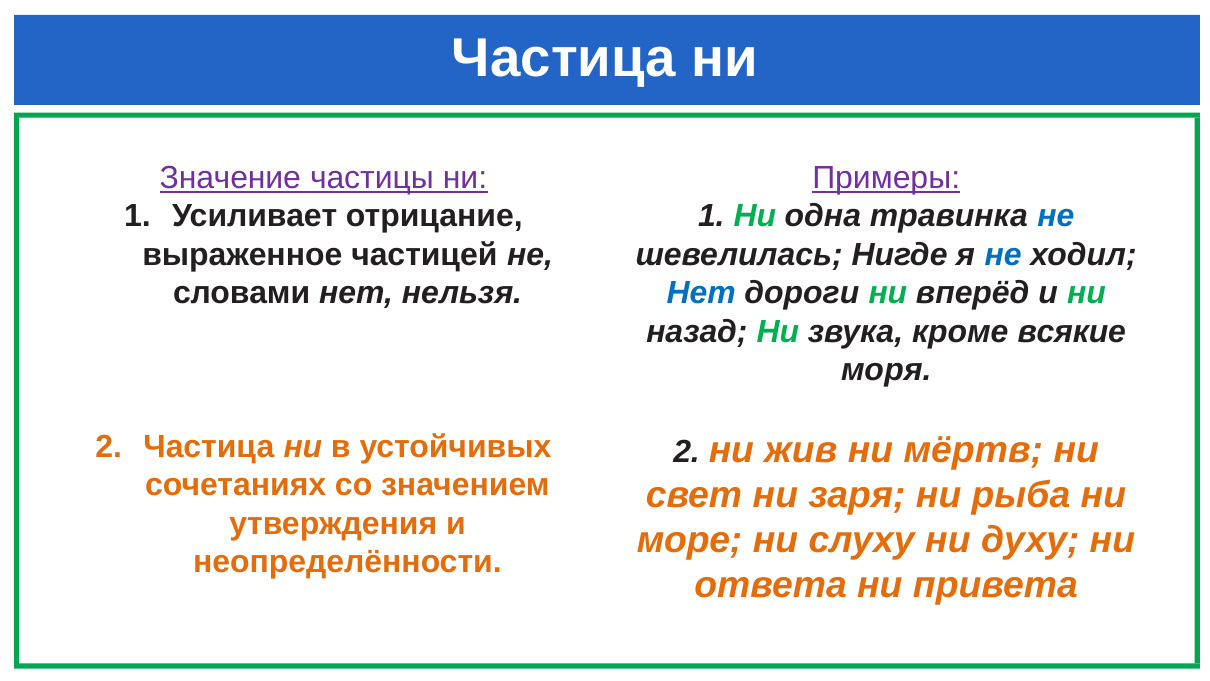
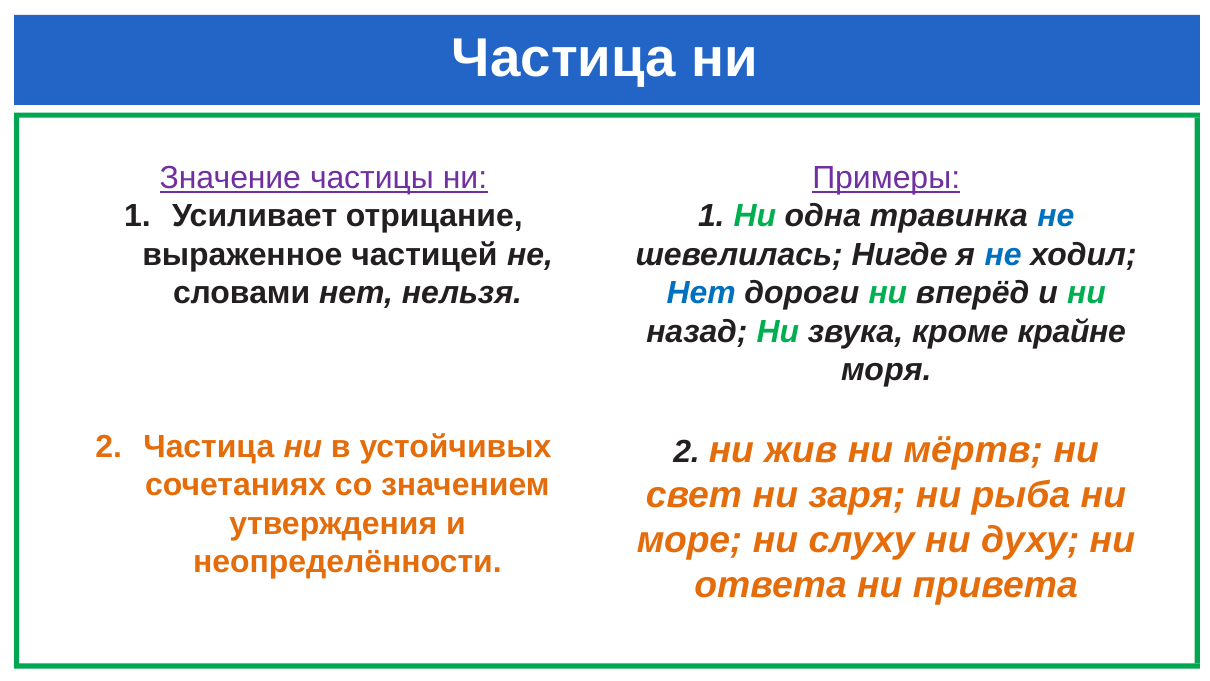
всякие: всякие -> крайне (1072, 332)
